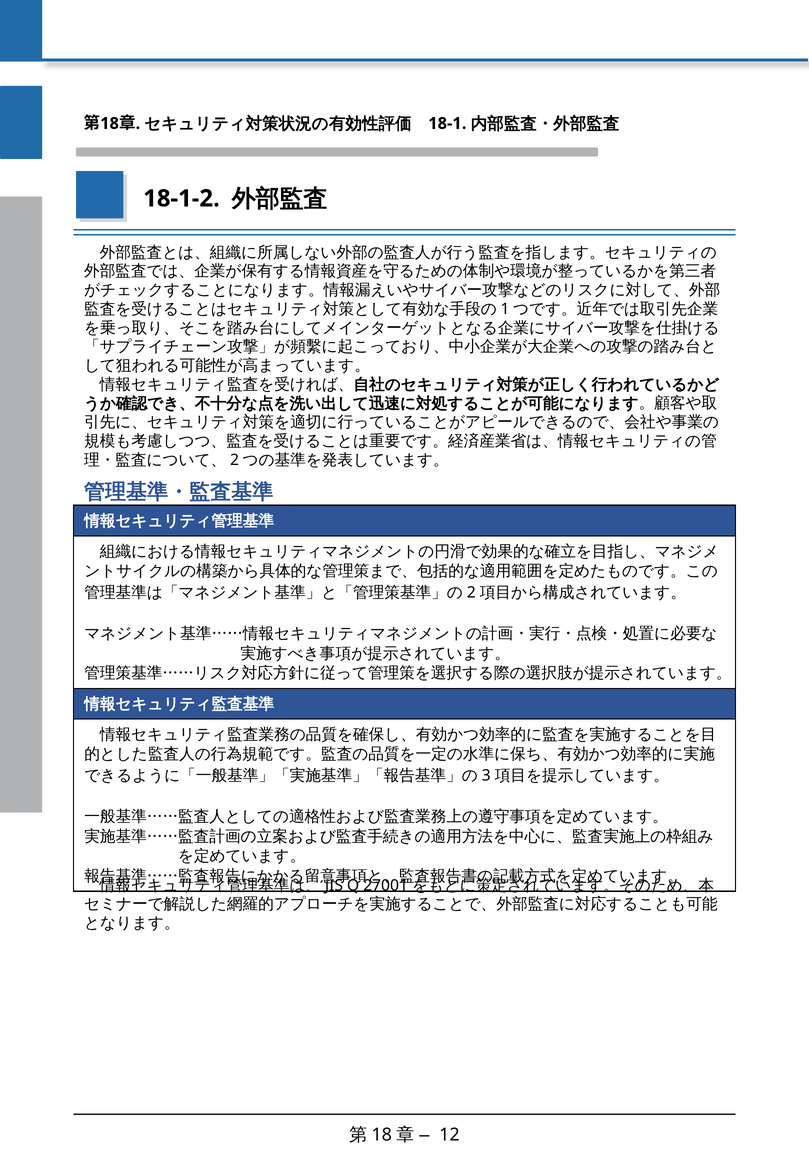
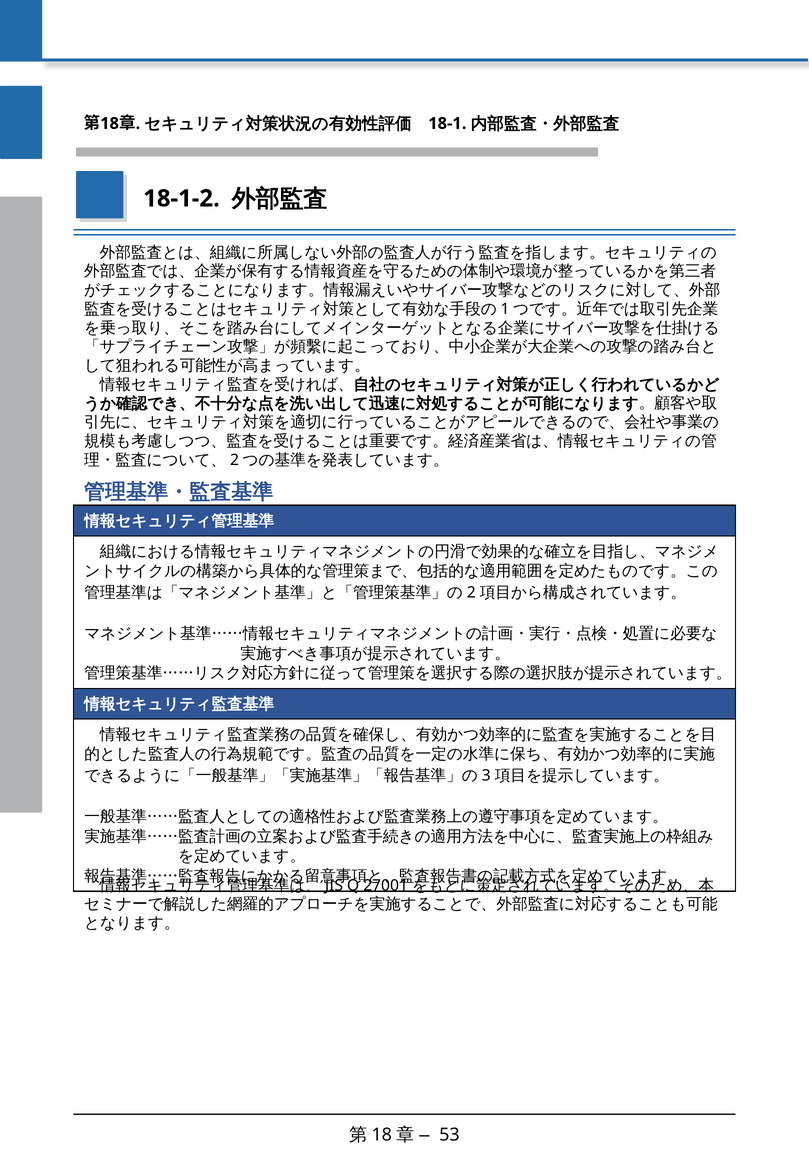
12: 12 -> 53 (449, 1135)
